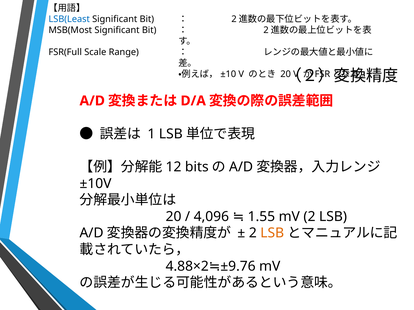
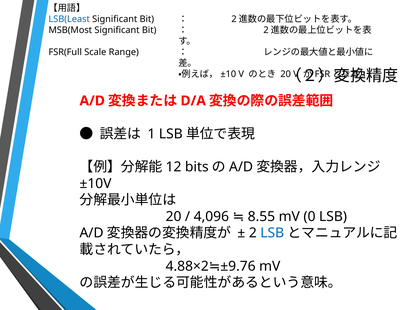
1.55: 1.55 -> 8.55 (261, 217)
mV 2: 2 -> 0 (309, 217)
LSB colour: orange -> blue (272, 233)
